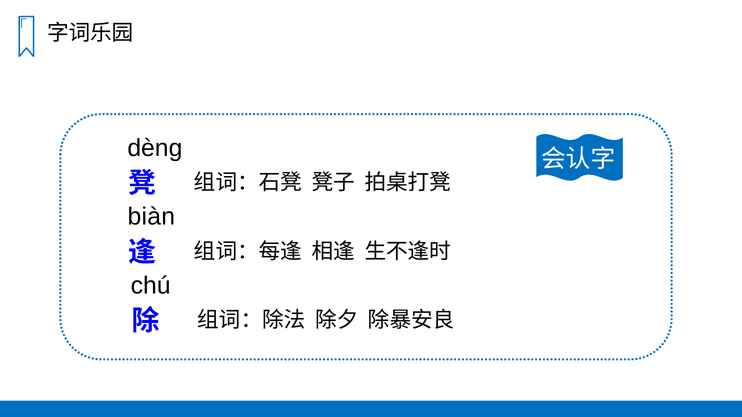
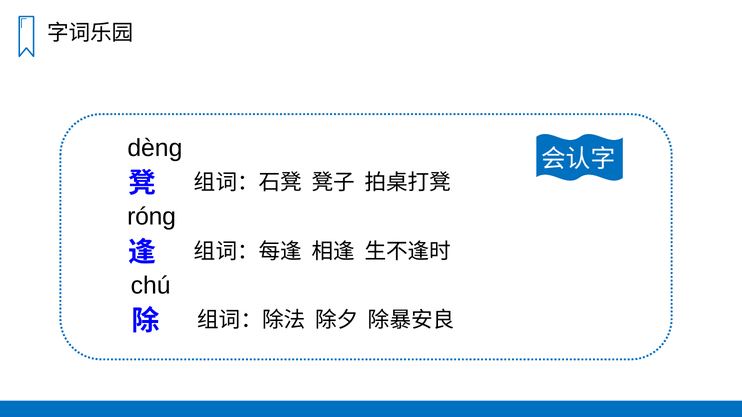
biàn: biàn -> róng (152, 217)
